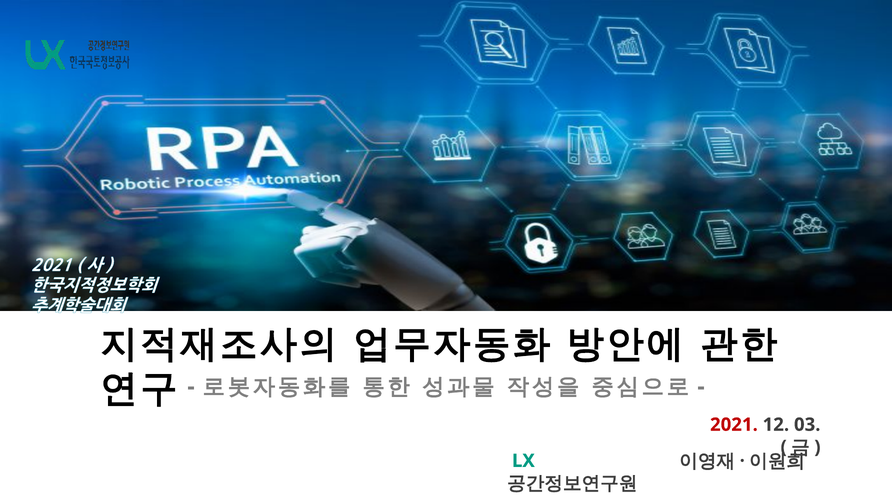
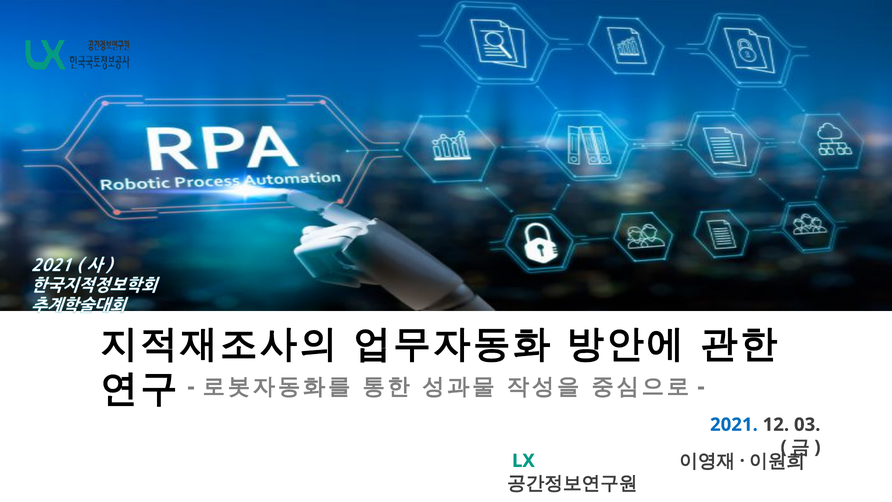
2021 colour: red -> blue (734, 424)
